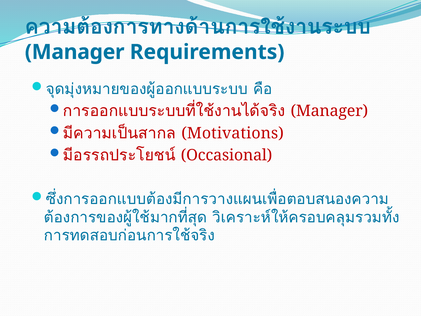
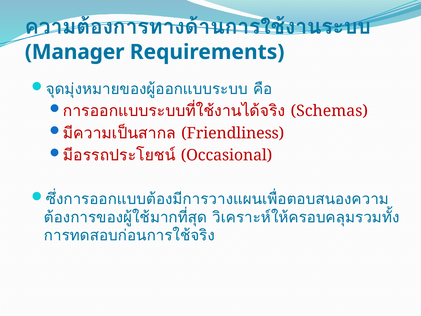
Manager: Manager -> Schemas (329, 111)
Motivations: Motivations -> Friendliness (233, 133)
